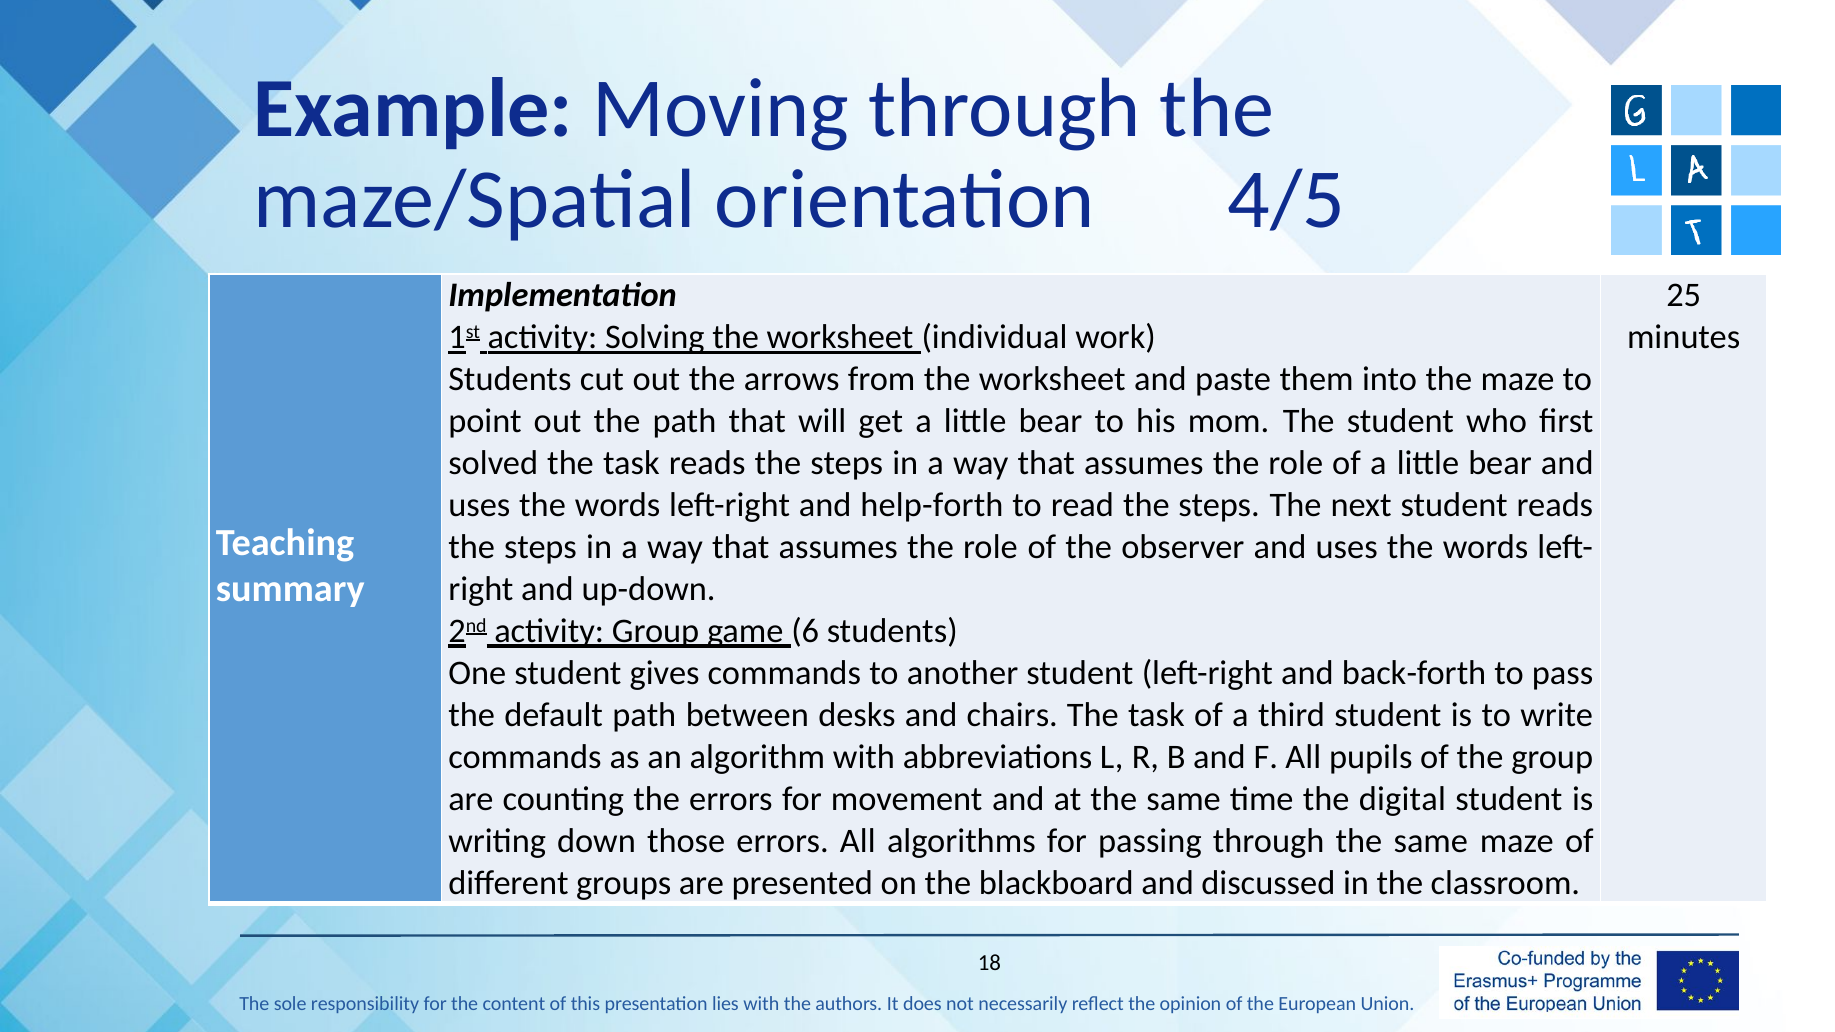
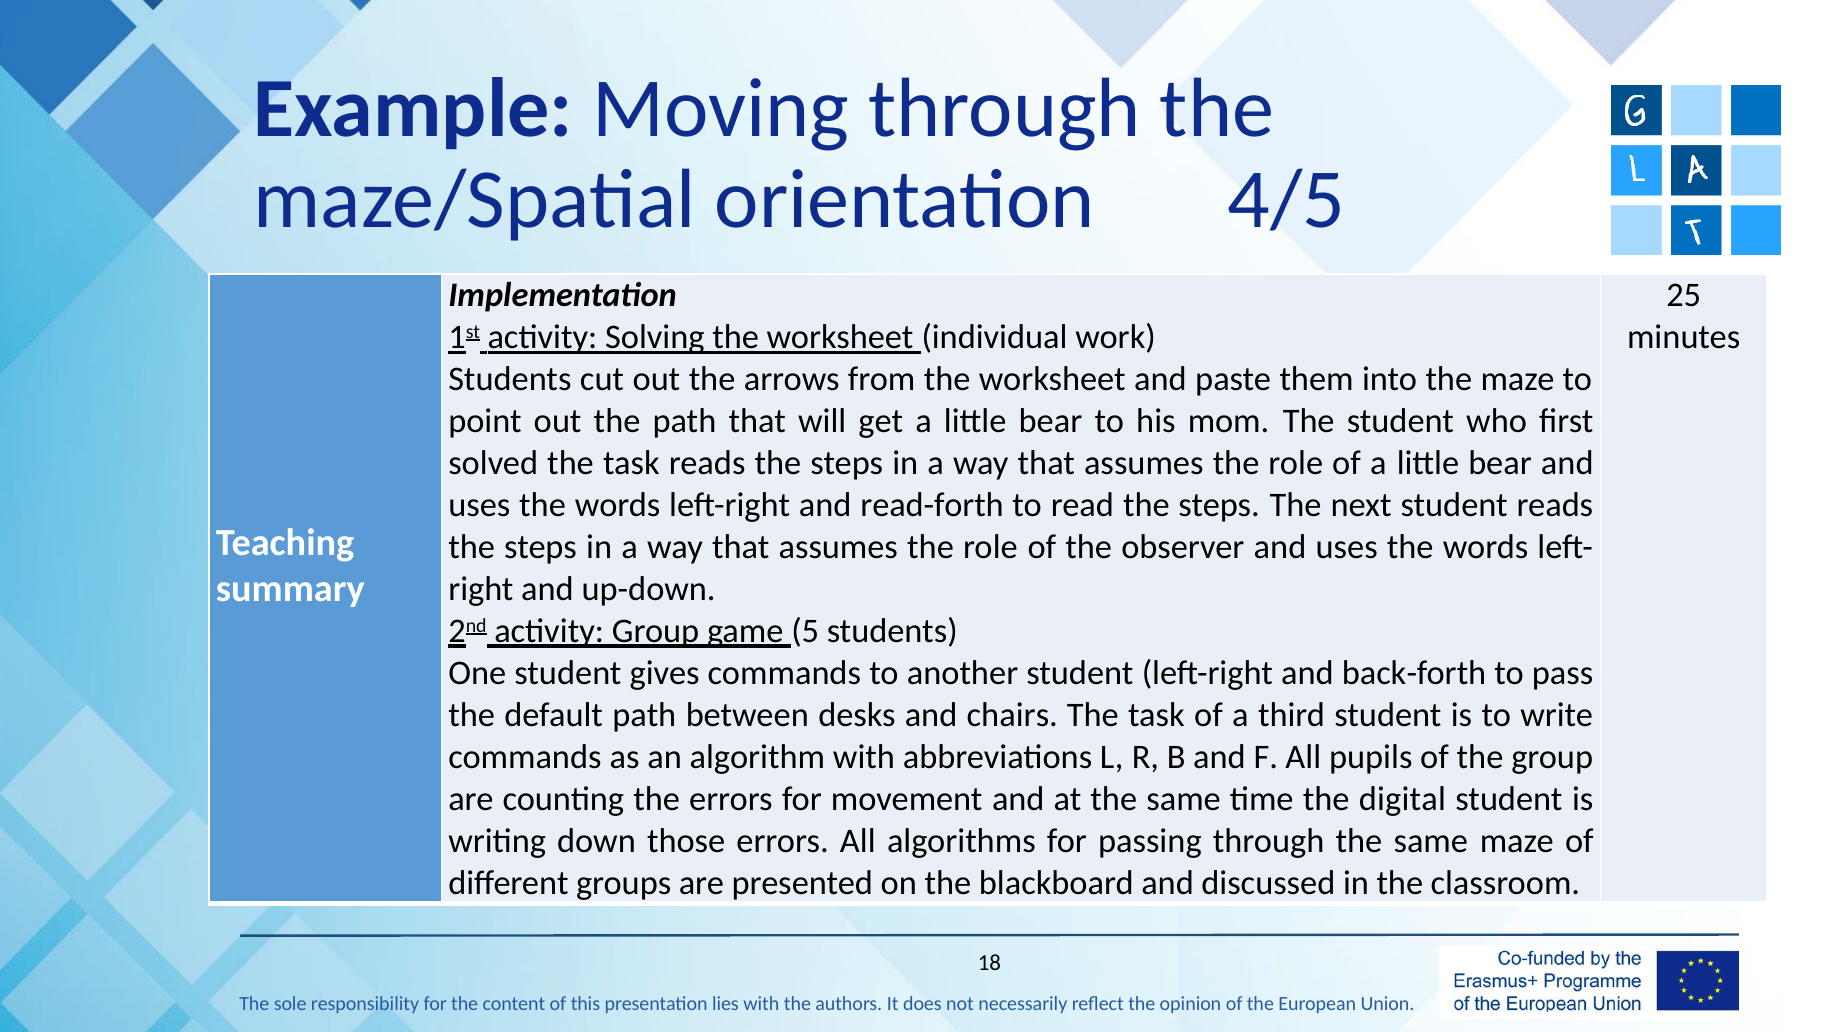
help-forth: help-forth -> read-forth (932, 505)
6: 6 -> 5 (805, 631)
